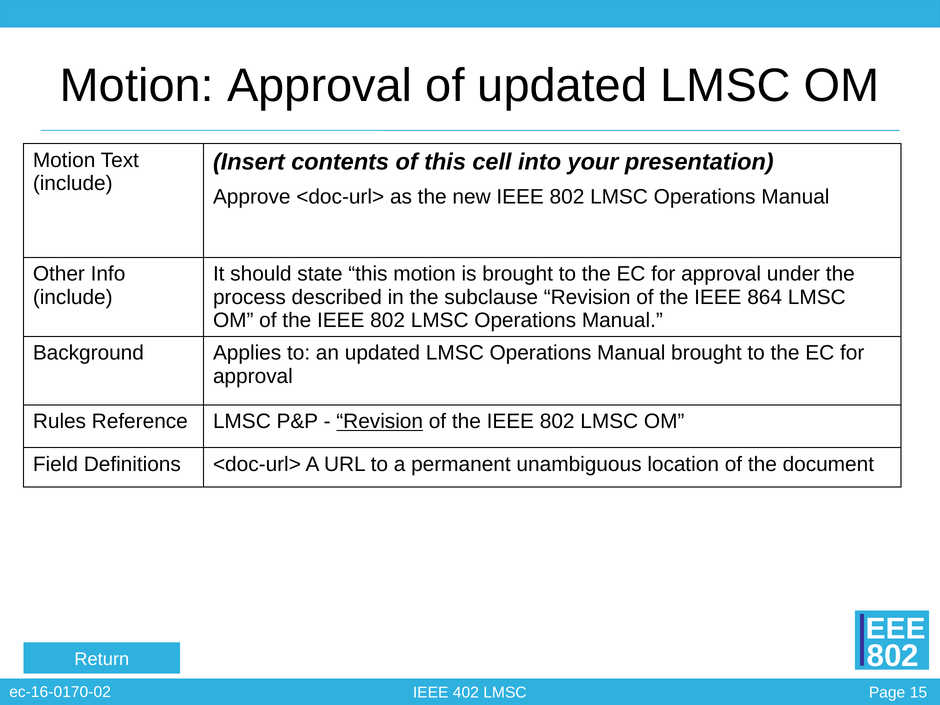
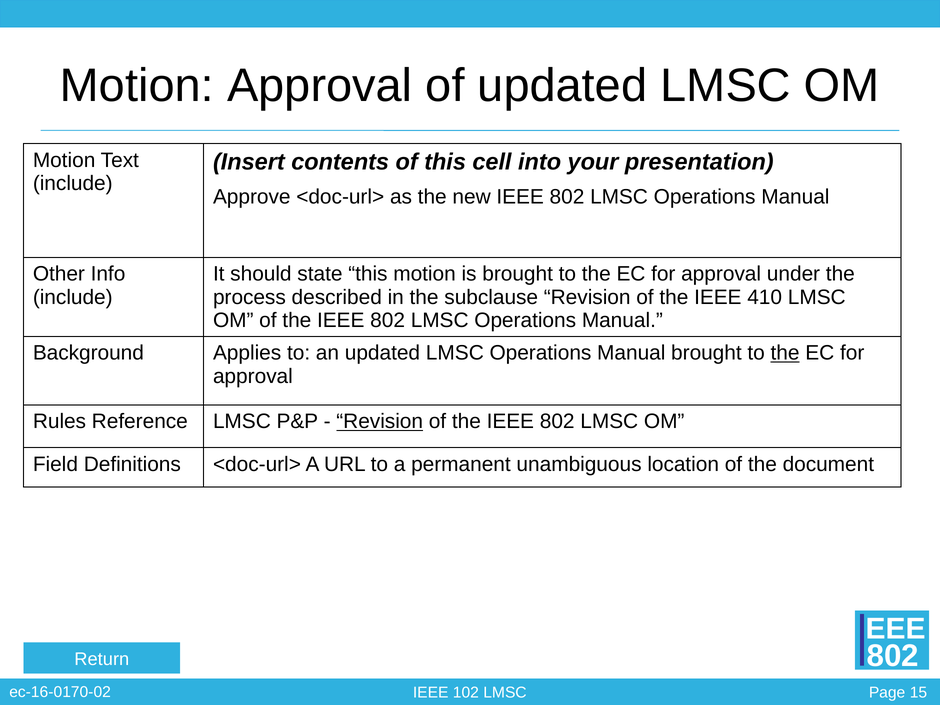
864: 864 -> 410 (765, 297)
the underline: none -> present (785, 353)
402: 402 -> 102 (466, 693)
